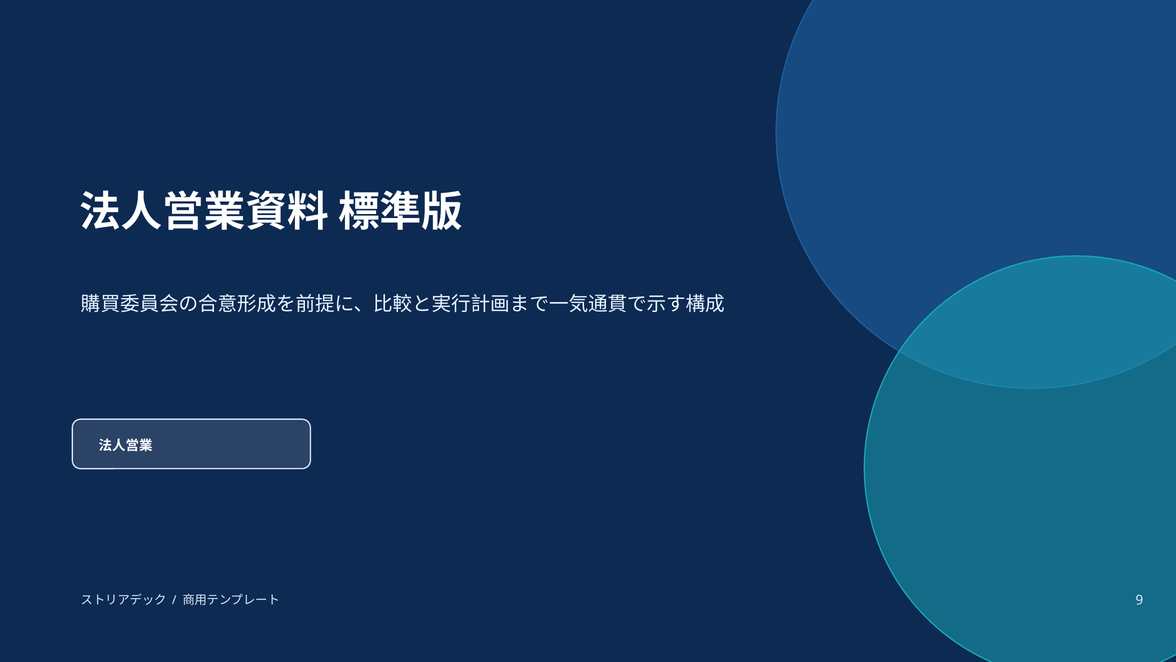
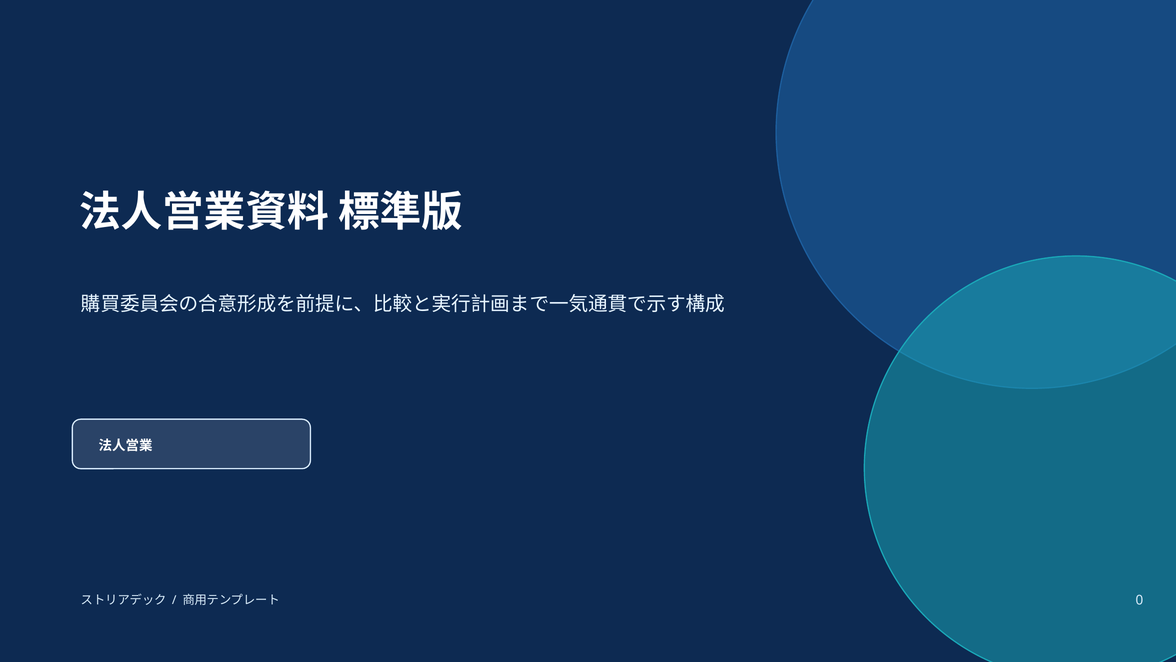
9: 9 -> 0 (1139, 600)
